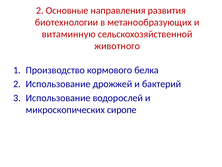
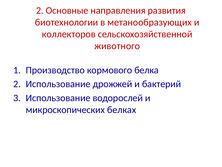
витаминную: витаминную -> коллекторов (69, 34)
сиропе: сиропе -> белках (122, 109)
